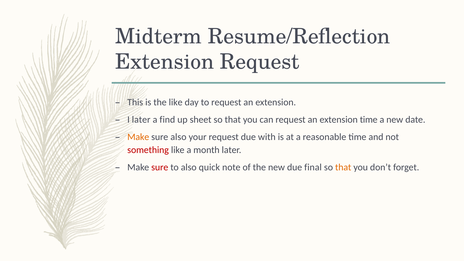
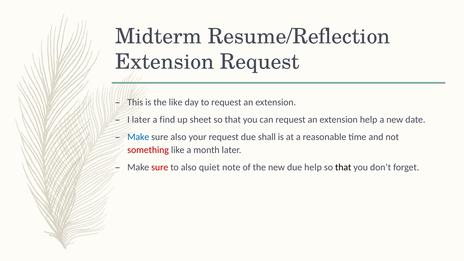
extension time: time -> help (369, 120)
Make colour: orange -> blue (138, 137)
with: with -> shall (267, 137)
quick: quick -> quiet (209, 167)
due final: final -> help (313, 167)
that colour: orange -> black (343, 167)
